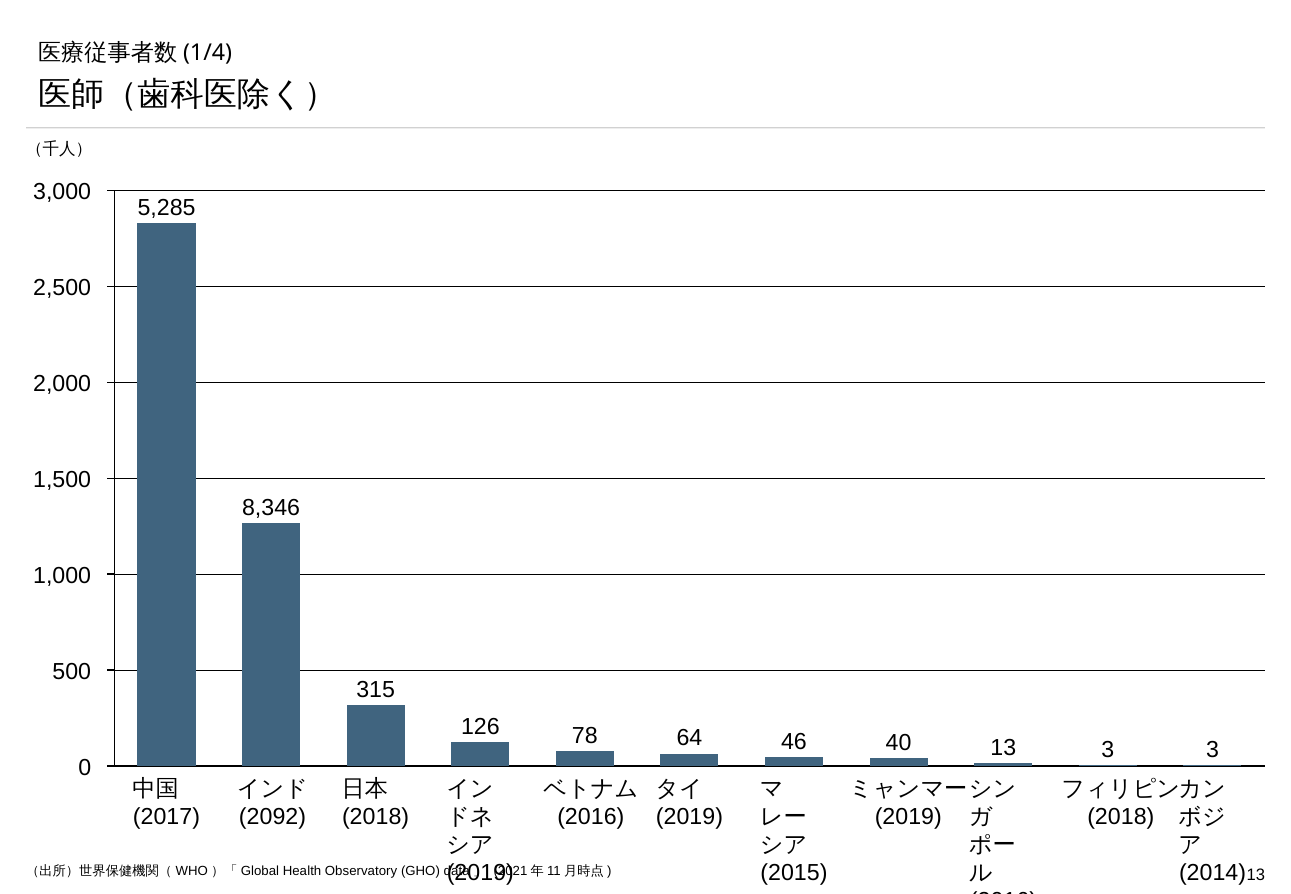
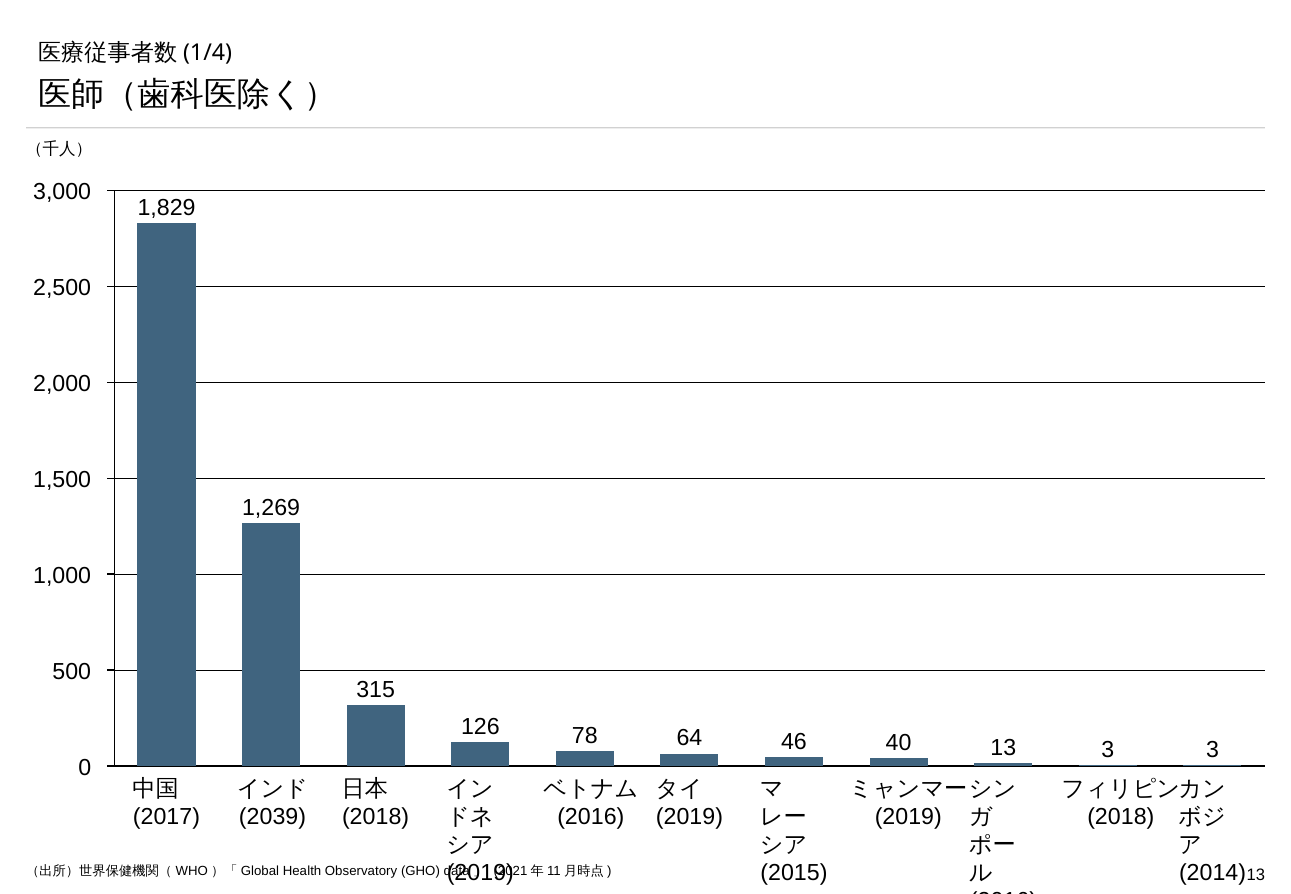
5,285: 5,285 -> 1,829 (167, 208)
8,346: 8,346 -> 1,269 (271, 507)
2092: 2092 -> 2039 (273, 817)
